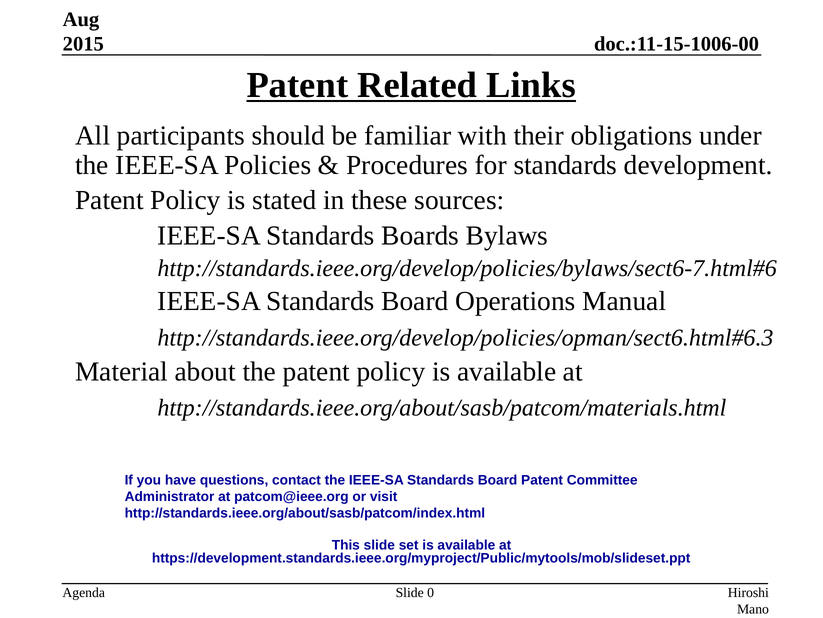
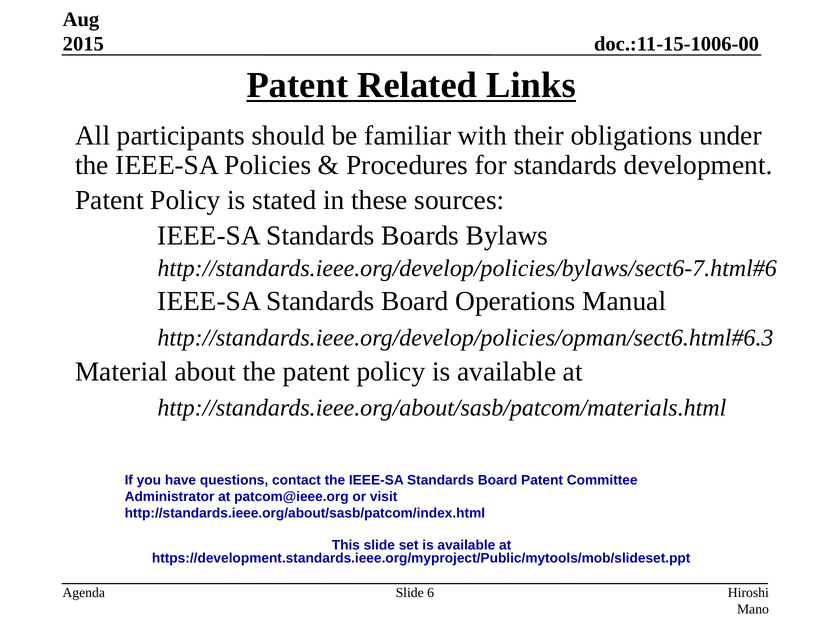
0: 0 -> 6 (431, 592)
